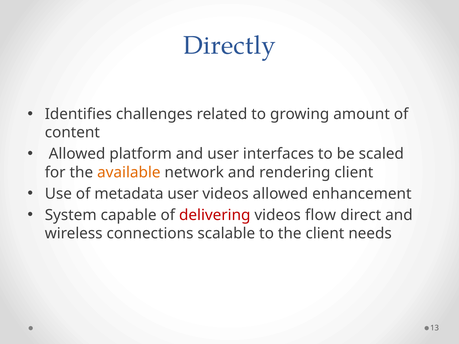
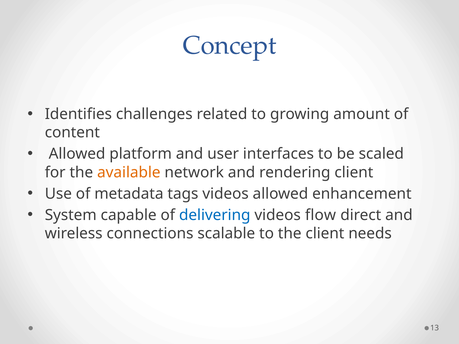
Directly: Directly -> Concept (230, 45)
metadata user: user -> tags (183, 194)
delivering colour: red -> blue (215, 215)
